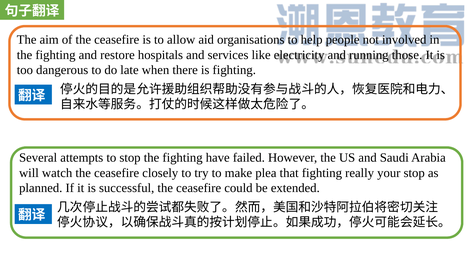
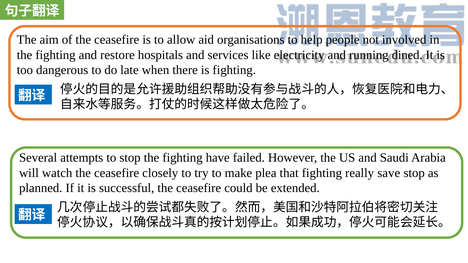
those: those -> dined (407, 55)
your: your -> save (389, 173)
